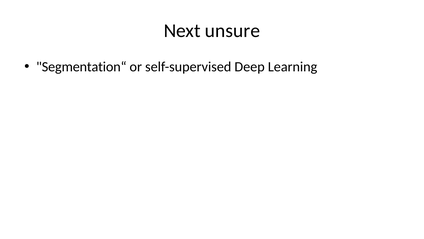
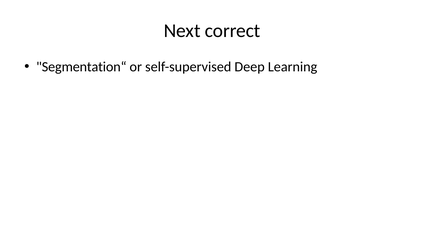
unsure: unsure -> correct (233, 31)
